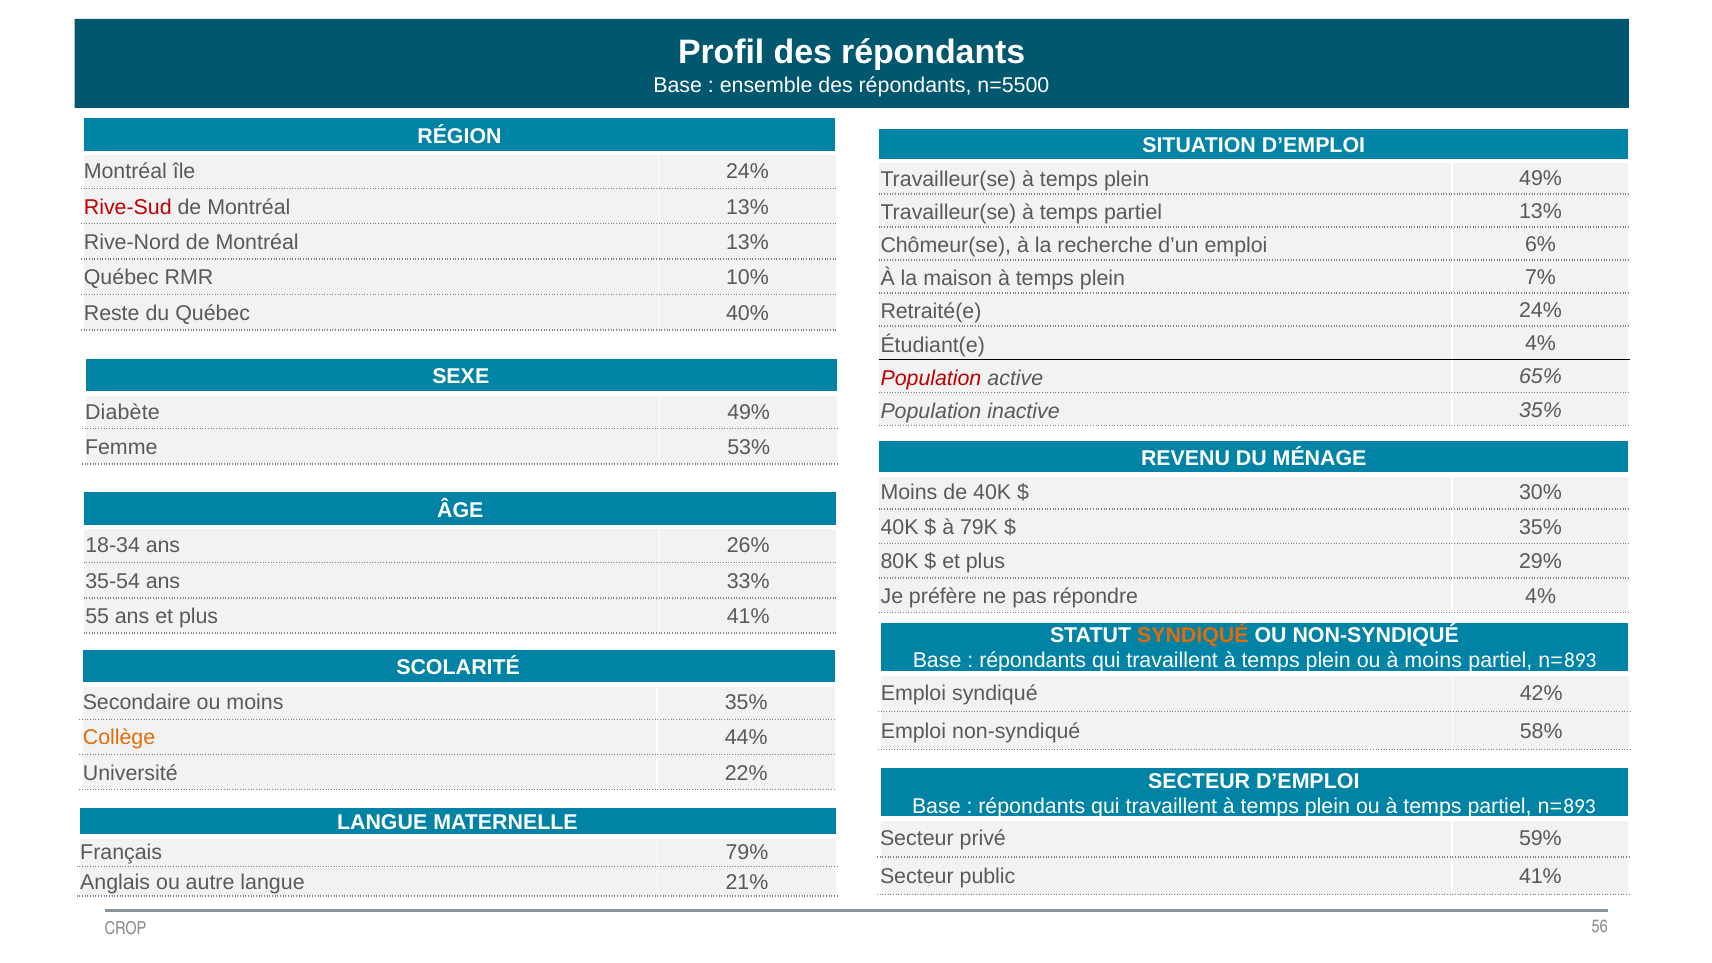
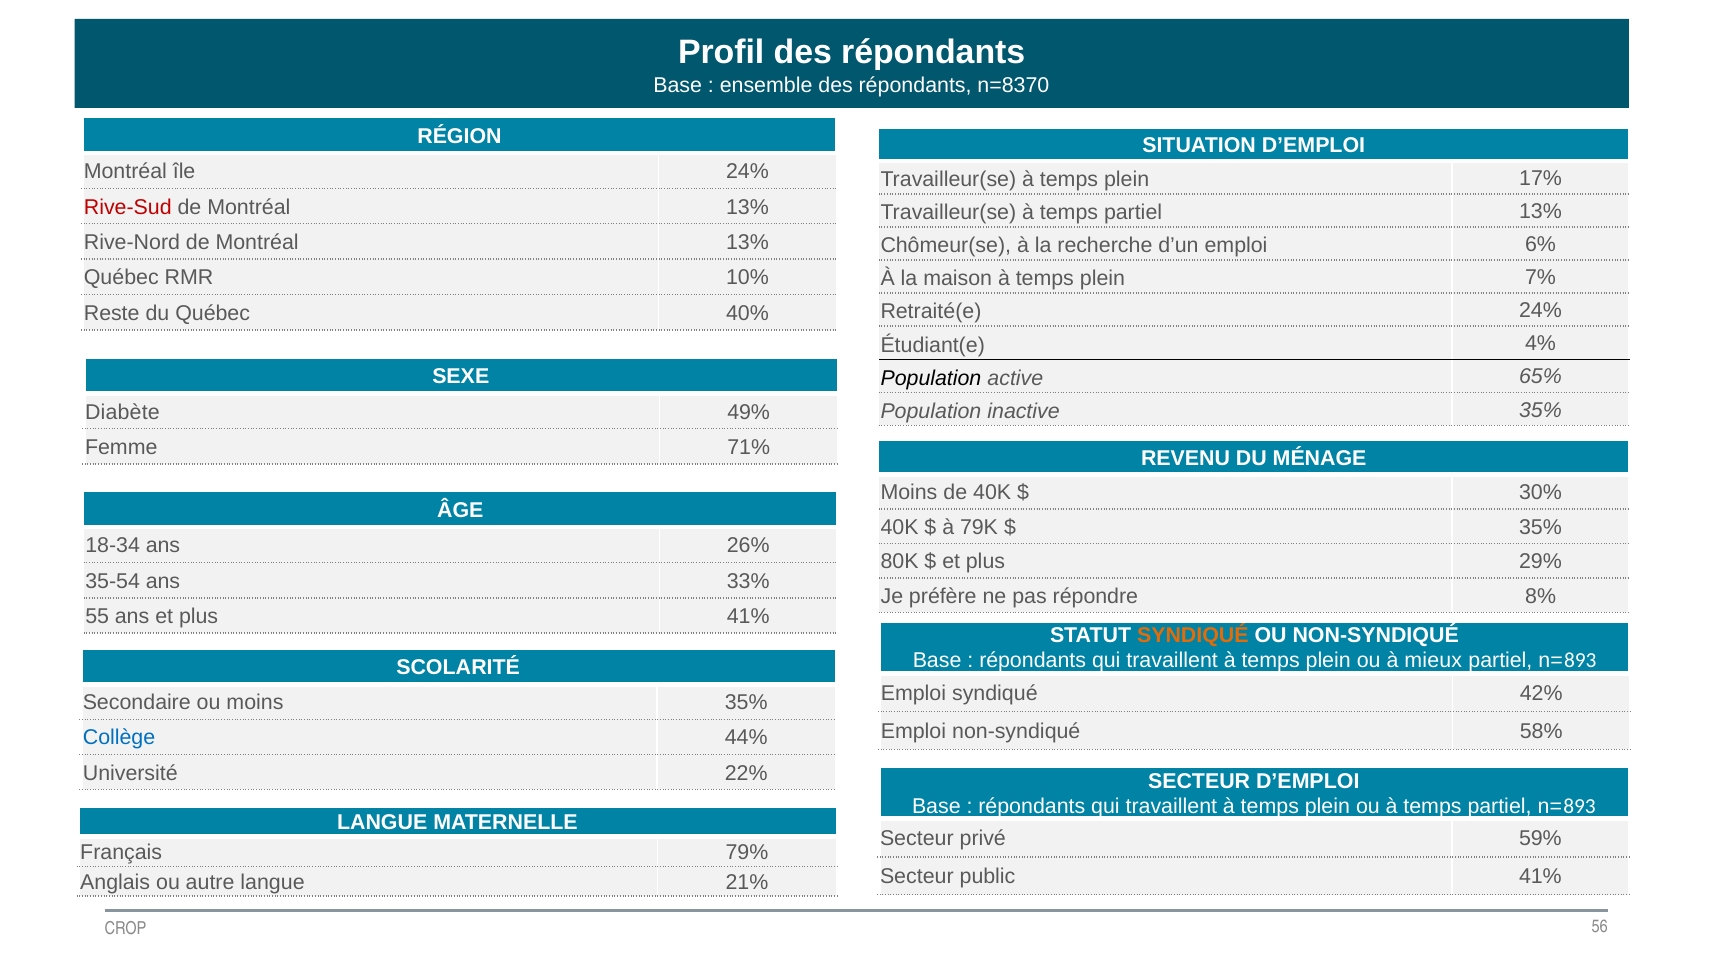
n=5500: n=5500 -> n=8370 (1013, 85)
plein 49%: 49% -> 17% (1541, 179)
Population colour: red -> black (931, 378)
53%: 53% -> 71% (749, 448)
répondre 4%: 4% -> 8% (1541, 596)
à moins: moins -> mieux (1433, 661)
Collège colour: orange -> blue (119, 738)
